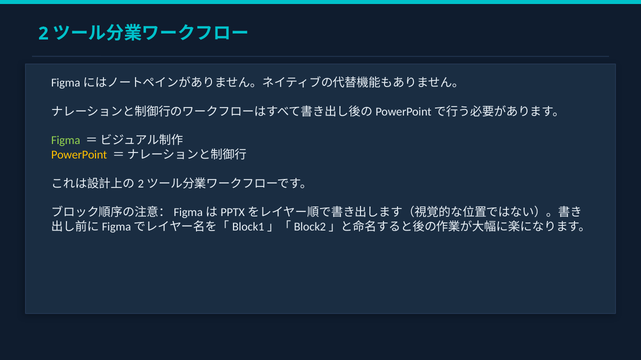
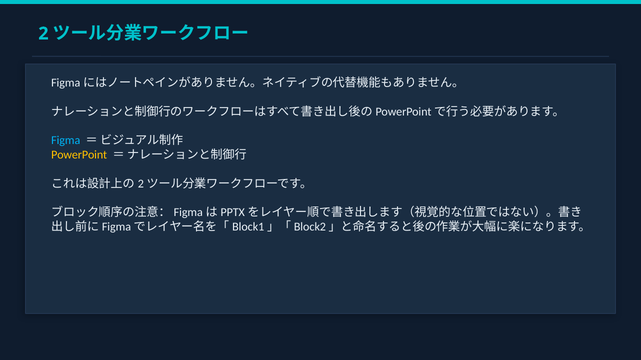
Figma colour: light green -> light blue (66, 141)
